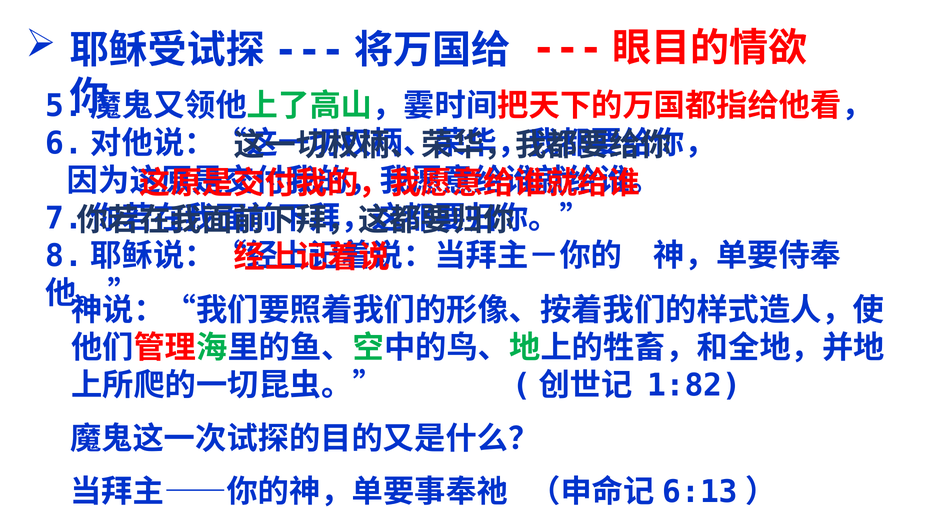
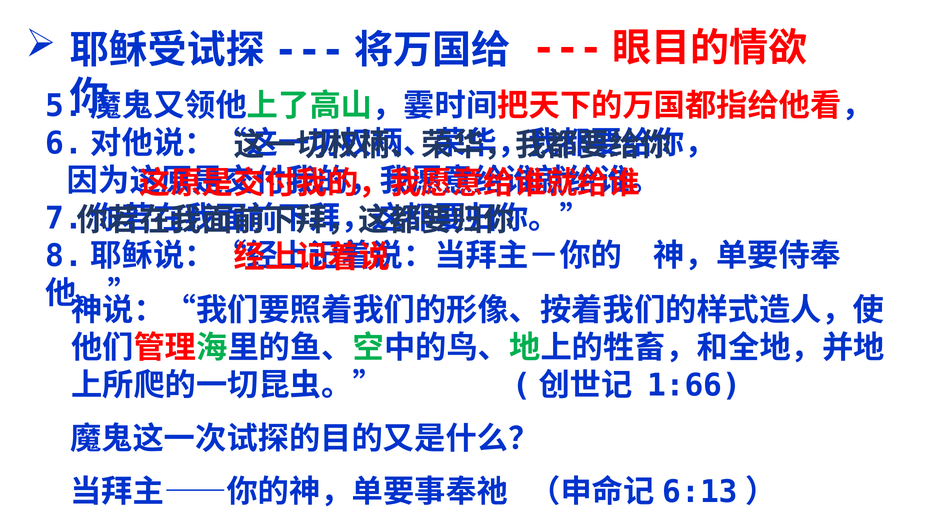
1:82: 1:82 -> 1:66 (694, 386)
